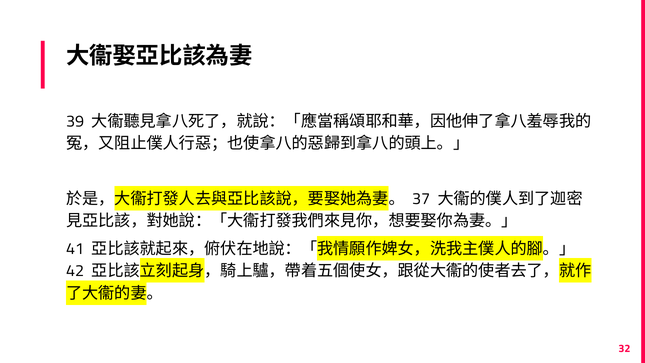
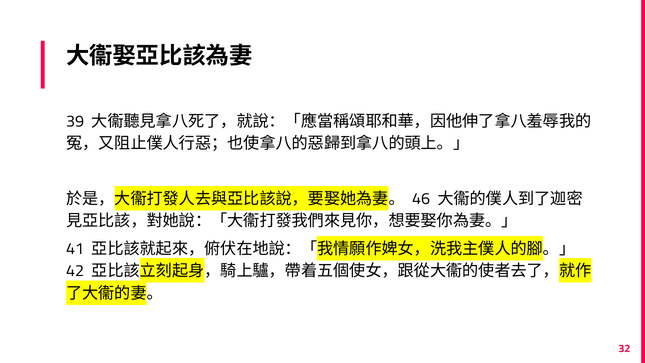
37: 37 -> 46 (421, 199)
